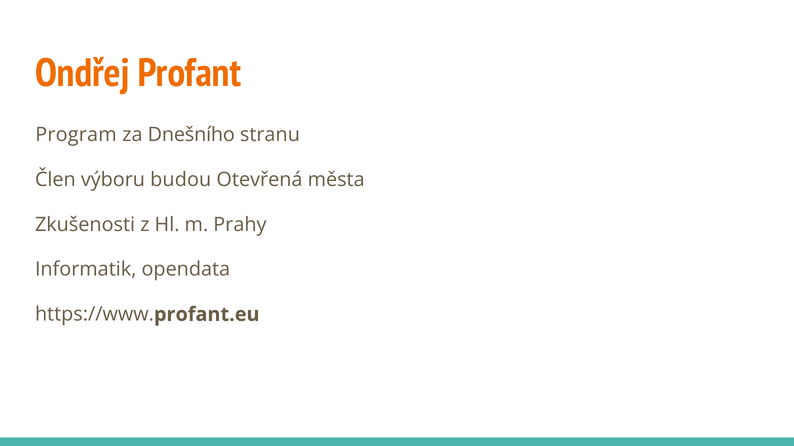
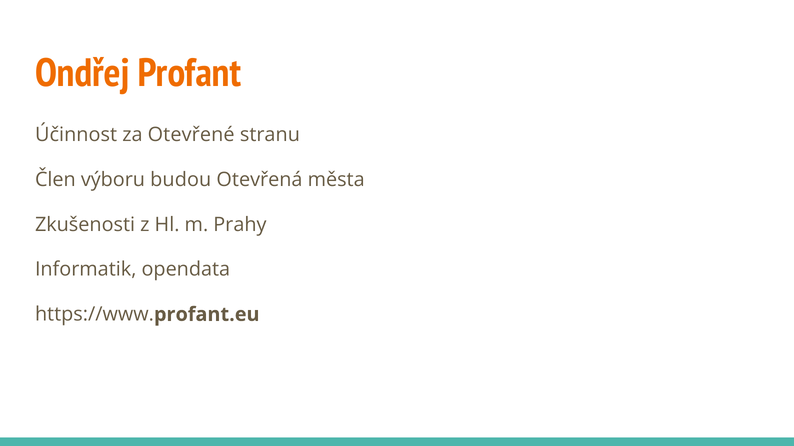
Program: Program -> Účinnost (76, 135)
Dnešního: Dnešního -> Otevřené (191, 135)
